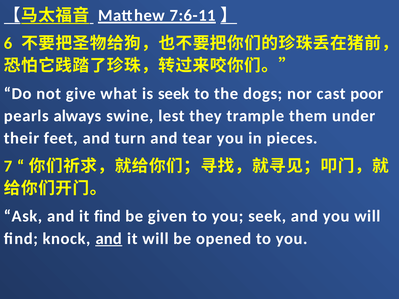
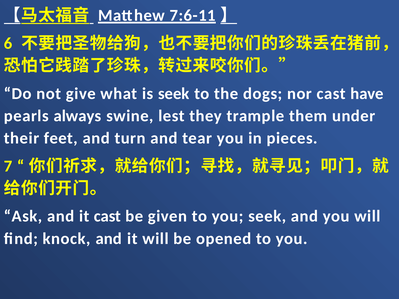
poor: poor -> have (367, 94)
it find: find -> cast (107, 216)
and underline: present -> none (109, 239)
